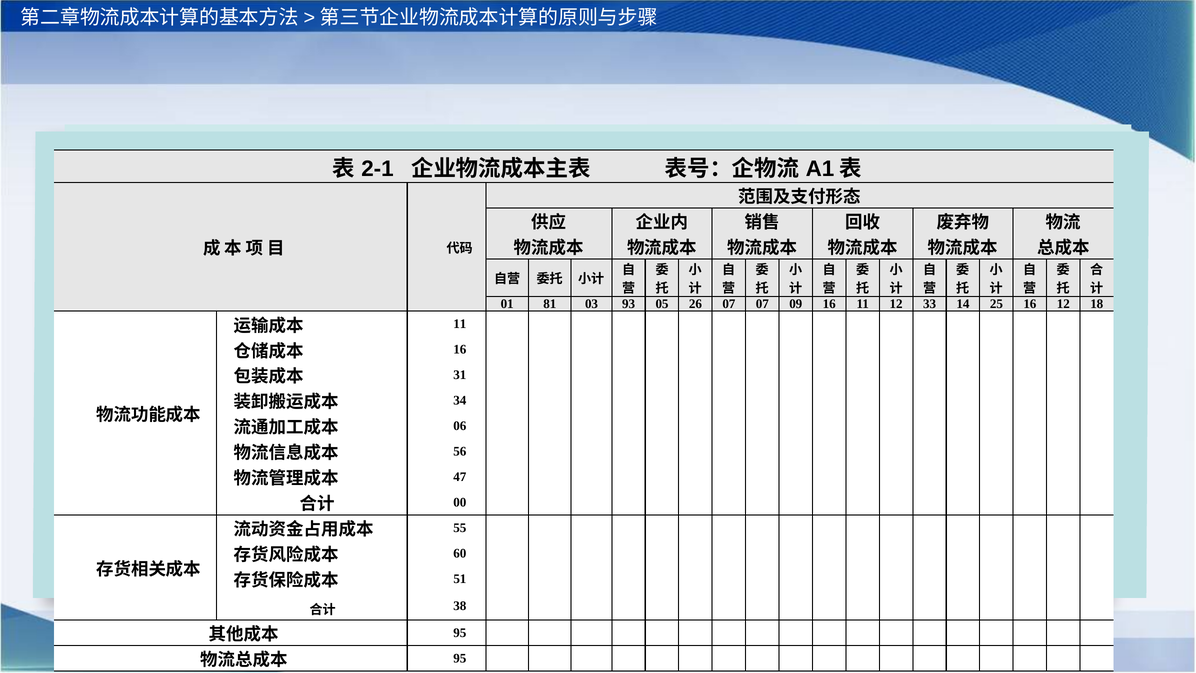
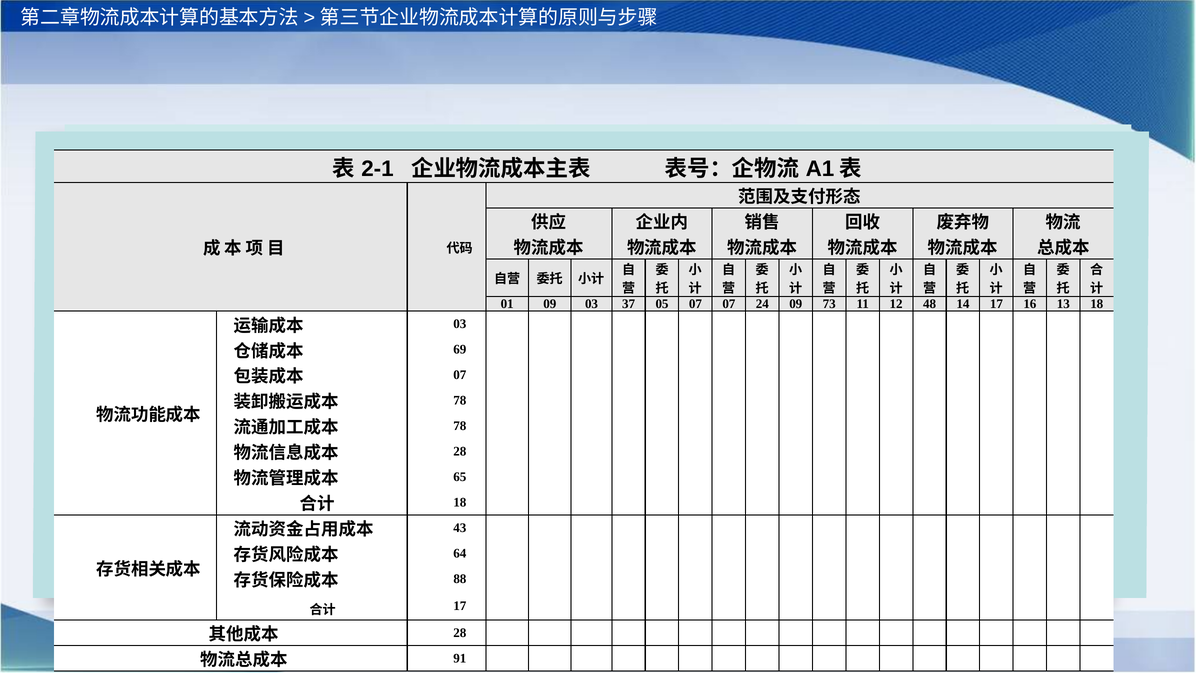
01 81: 81 -> 09 (550, 304)
93: 93 -> 37 (629, 304)
05 26: 26 -> 07 (695, 304)
07 07: 07 -> 24 (762, 304)
09 16: 16 -> 73 (829, 304)
33: 33 -> 48 (930, 304)
14 25: 25 -> 17 (996, 304)
16 12: 12 -> 13 (1063, 304)
11: 11 -> 03 (460, 324)
16: 16 -> 69 (460, 349)
31: 31 -> 07 (460, 375)
34: 34 -> 78 (460, 400)
06: 06 -> 78 (460, 426)
56: 56 -> 28 (460, 451)
47: 47 -> 65 (460, 477)
00: 00 -> 18 (460, 502)
55: 55 -> 43 (460, 528)
60: 60 -> 64 (460, 553)
51: 51 -> 88 (460, 579)
38: 38 -> 17 (460, 606)
95: 95 -> 28 (460, 633)
95: 95 -> 91 (460, 658)
